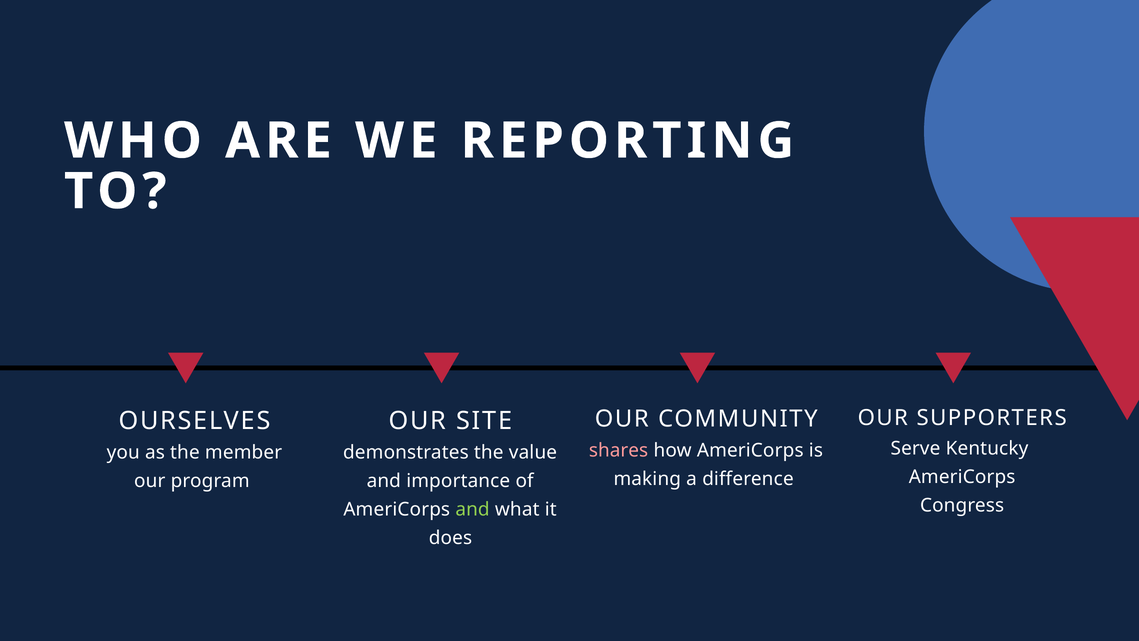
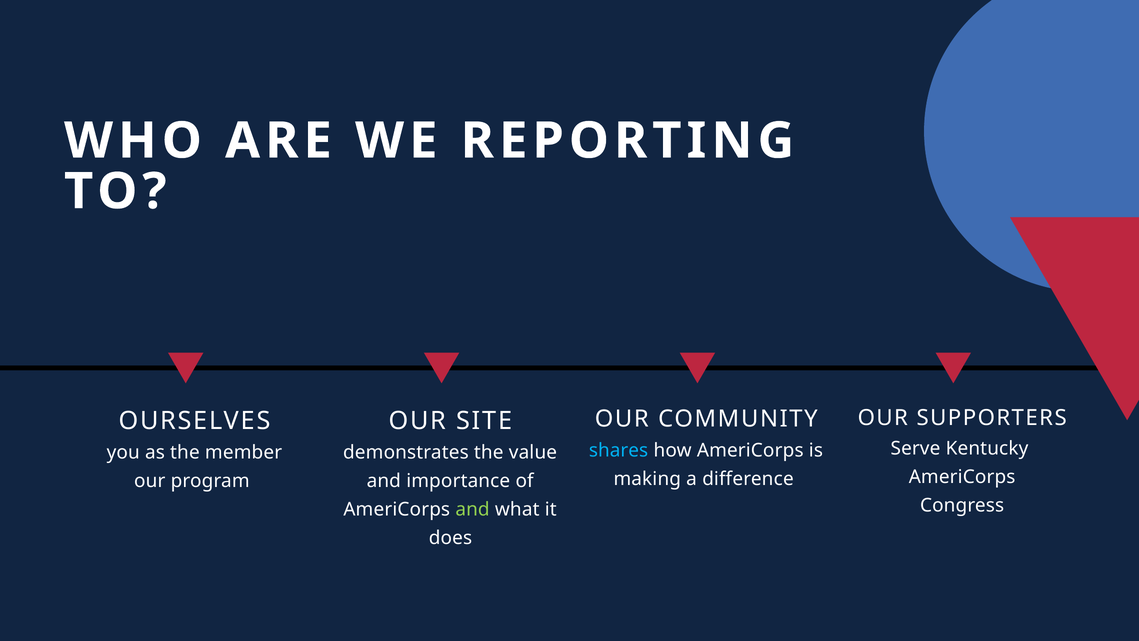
shares colour: pink -> light blue (619, 450)
